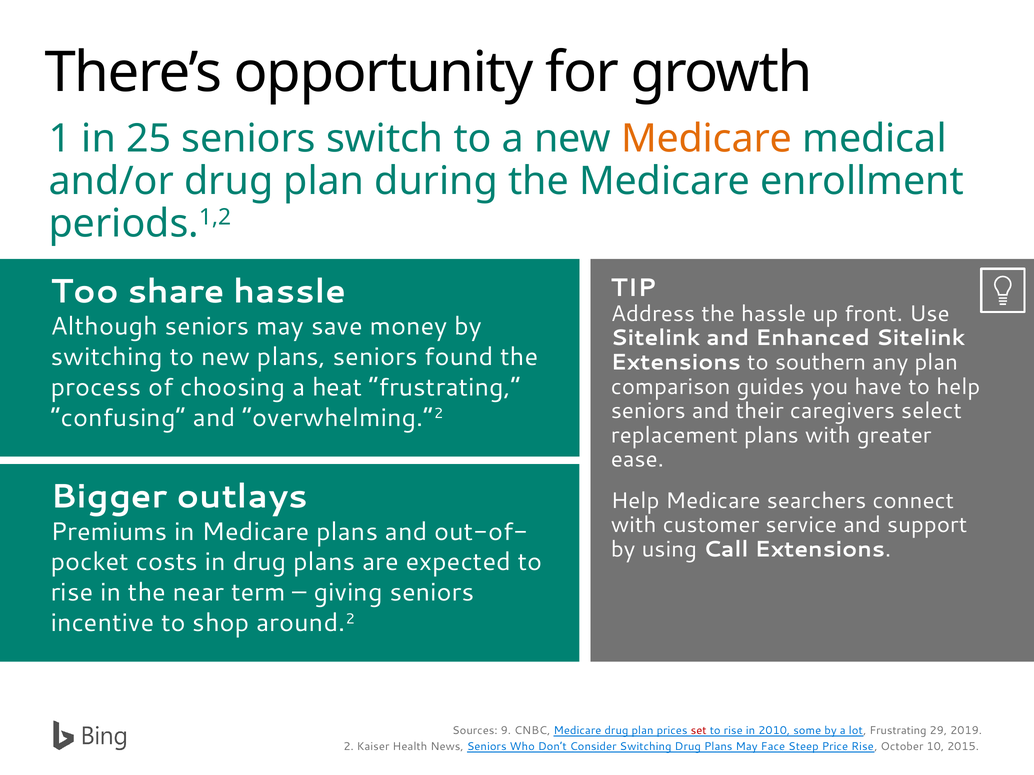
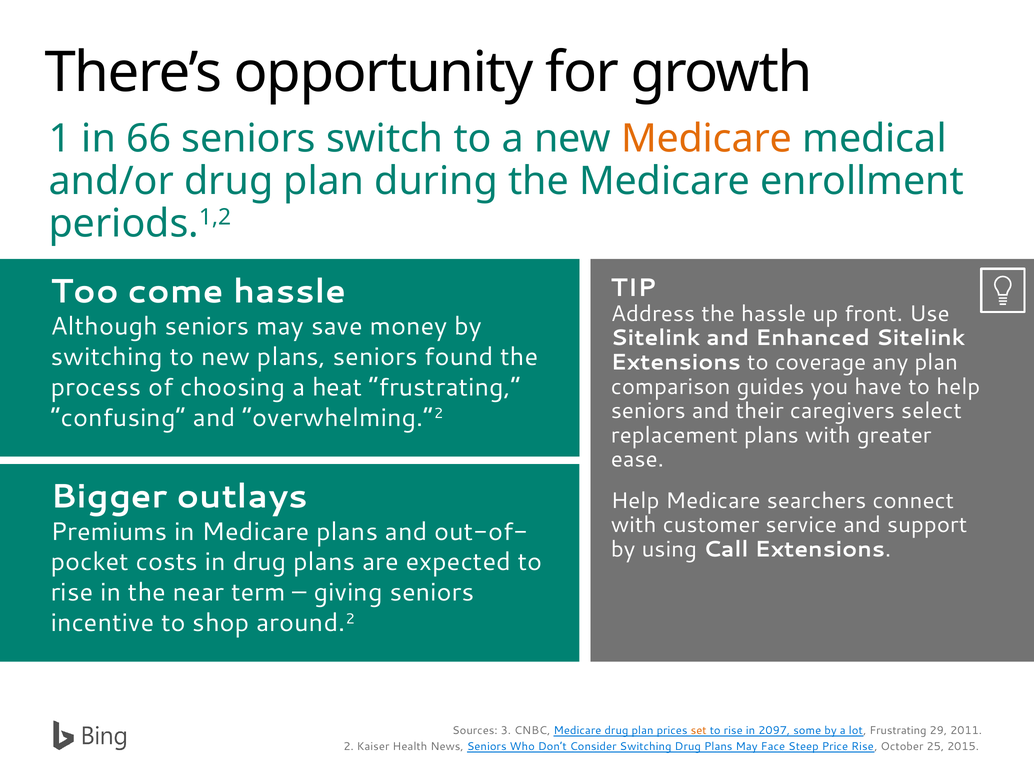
25: 25 -> 66 (149, 139)
share: share -> come (176, 292)
southern: southern -> coverage (821, 363)
9: 9 -> 3 (506, 731)
set colour: red -> orange (699, 731)
2010: 2010 -> 2097 (774, 731)
2019: 2019 -> 2011 (966, 731)
10: 10 -> 25 (935, 747)
